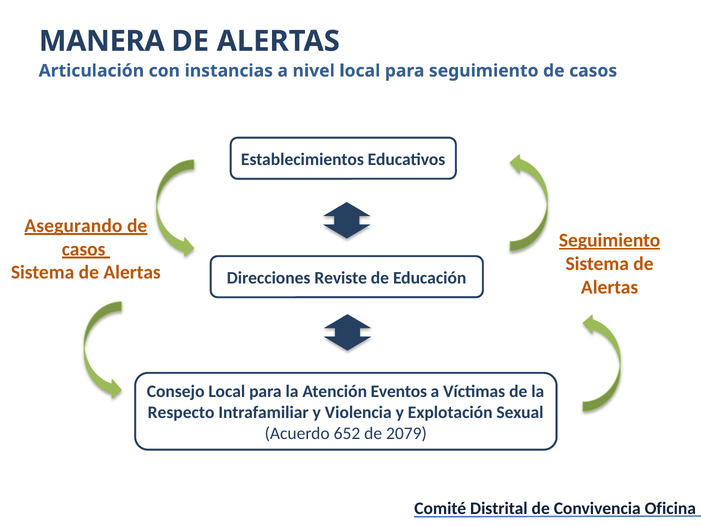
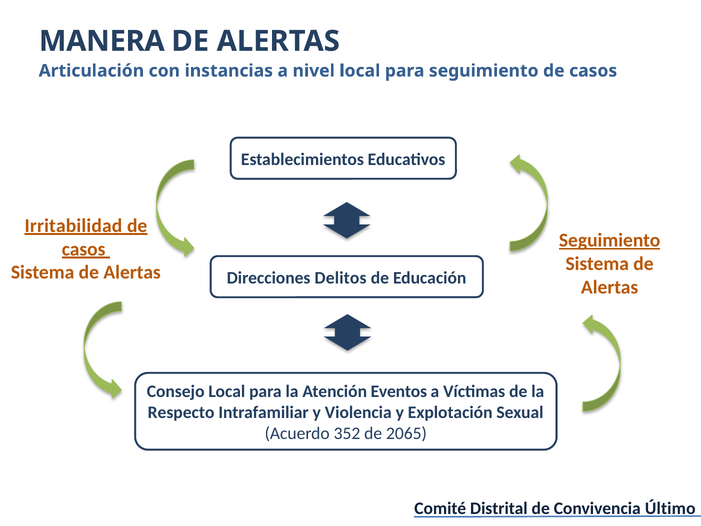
Asegurando: Asegurando -> Irritabilidad (73, 226)
Reviste: Reviste -> Delitos (341, 278)
652: 652 -> 352 (347, 433)
2079: 2079 -> 2065 (406, 433)
Oficina: Oficina -> Último (670, 508)
